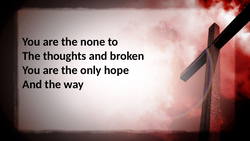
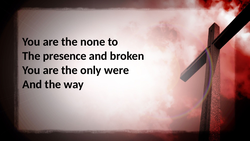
thoughts: thoughts -> presence (65, 56)
hope: hope -> were (117, 70)
